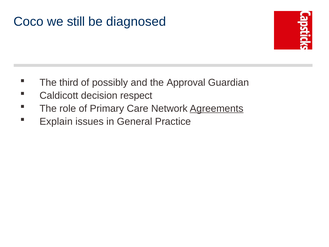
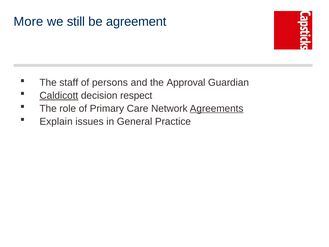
Coco: Coco -> More (28, 22)
diagnosed: diagnosed -> agreement (136, 22)
third: third -> staff (69, 83)
possibly: possibly -> persons (110, 83)
Caldicott underline: none -> present (59, 95)
